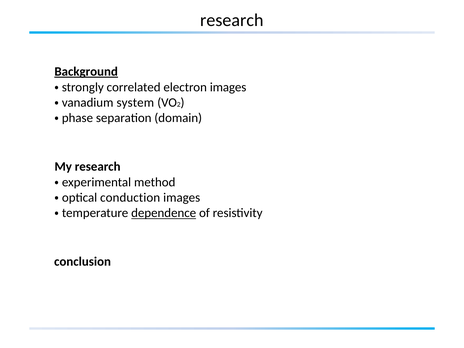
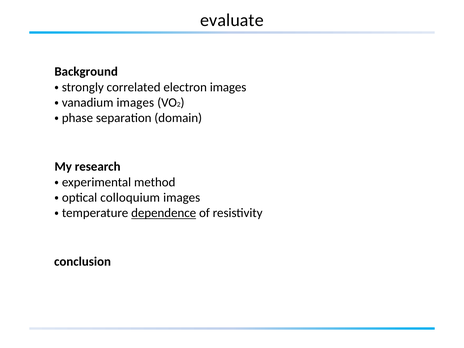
research: research -> evaluate (232, 20)
Background underline: present -> none (86, 72)
system: system -> images (135, 103)
conduction: conduction -> colloquium (130, 198)
